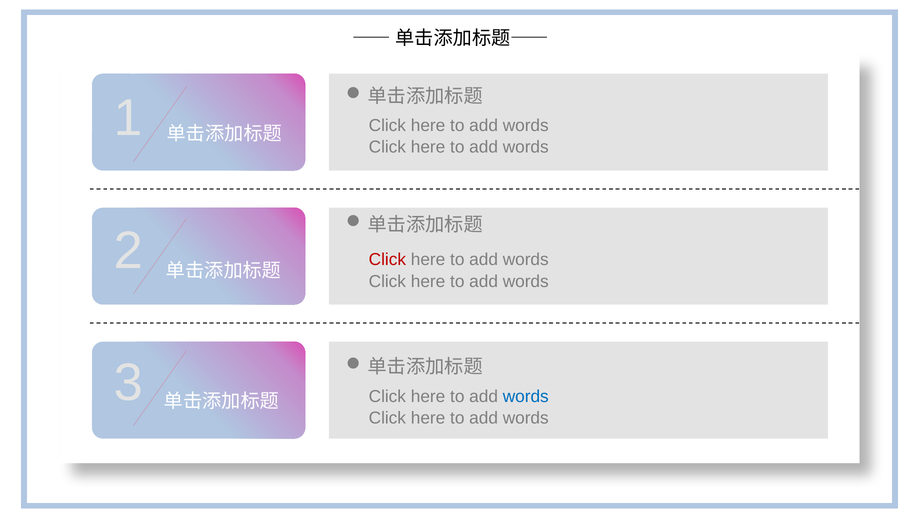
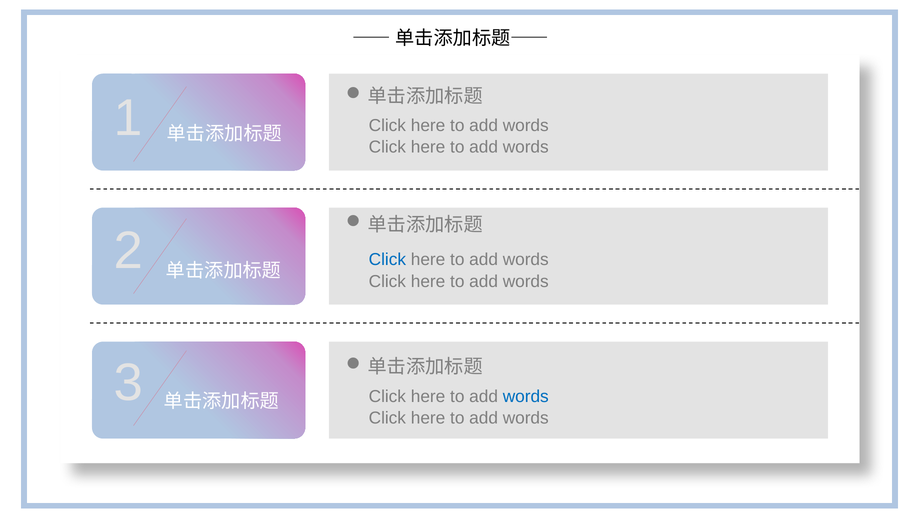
Click colour: red -> blue (387, 259)
